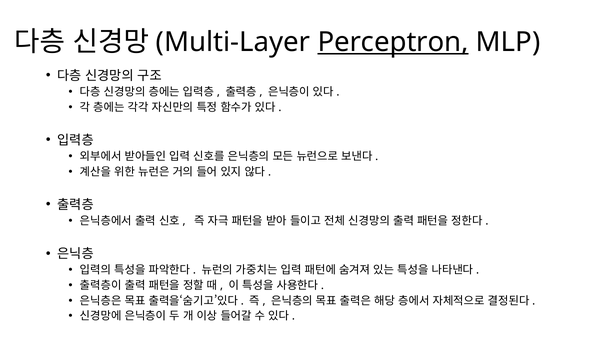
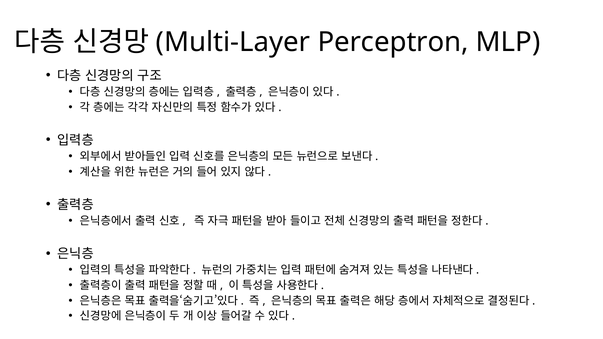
Perceptron underline: present -> none (393, 42)
